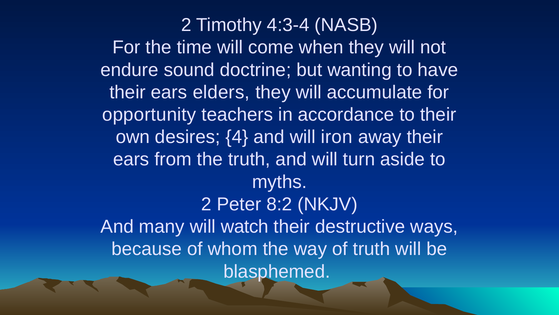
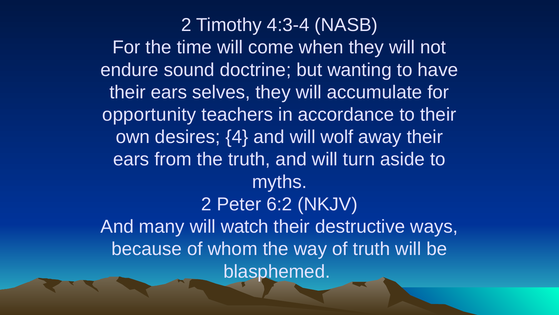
elders: elders -> selves (221, 92)
iron: iron -> wolf (337, 137)
8:2: 8:2 -> 6:2 (279, 204)
